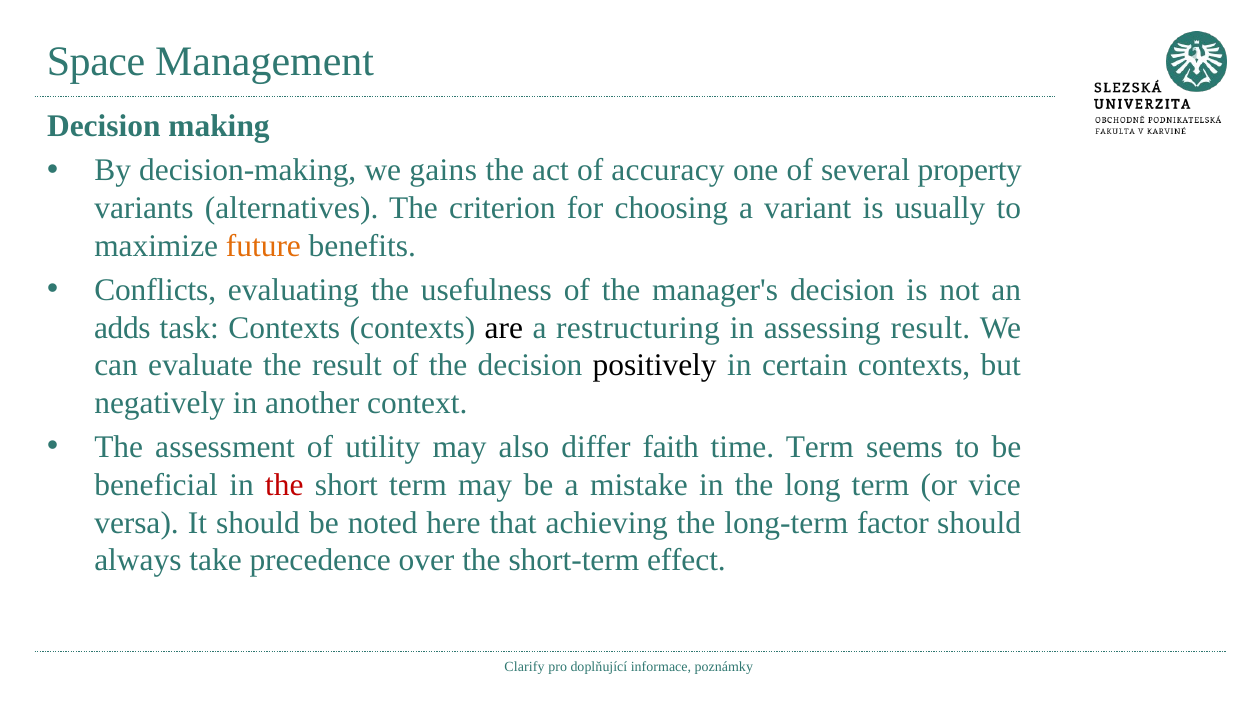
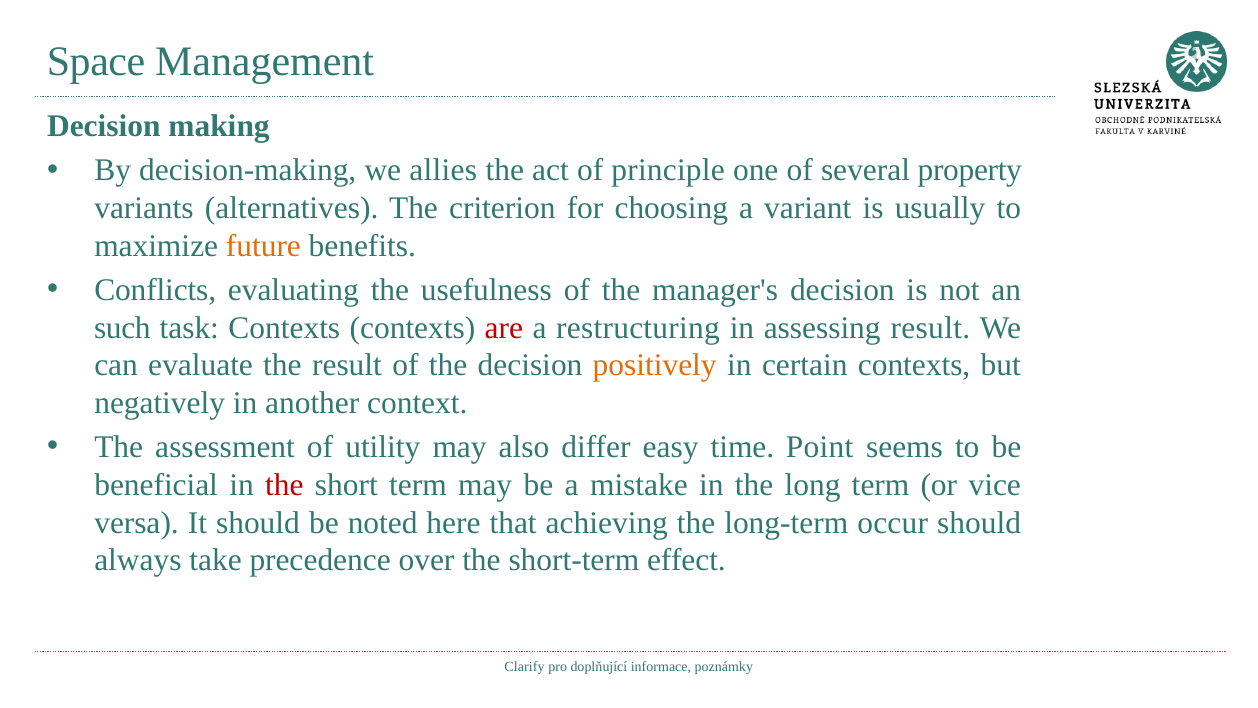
gains: gains -> allies (443, 170)
accuracy: accuracy -> principle (668, 170)
adds: adds -> such (122, 328)
are colour: black -> red (504, 328)
positively colour: black -> orange (655, 365)
faith: faith -> easy (671, 447)
time Term: Term -> Point (820, 447)
factor: factor -> occur (893, 523)
